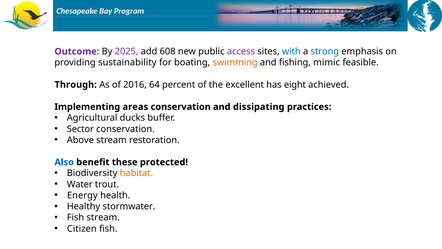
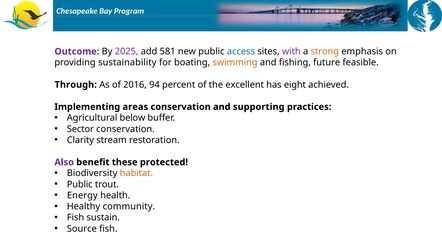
608: 608 -> 581 (168, 51)
access colour: purple -> blue (241, 51)
with colour: blue -> purple (291, 51)
strong colour: blue -> orange (325, 51)
mimic: mimic -> future (327, 62)
64: 64 -> 94 (154, 85)
dissipating: dissipating -> supporting (259, 107)
ducks: ducks -> below (132, 118)
Above: Above -> Clarity (80, 140)
Also colour: blue -> purple (64, 162)
Water: Water -> Public (80, 184)
stormwater: stormwater -> community (129, 206)
Fish stream: stream -> sustain (103, 217)
Citizen: Citizen -> Source (82, 228)
